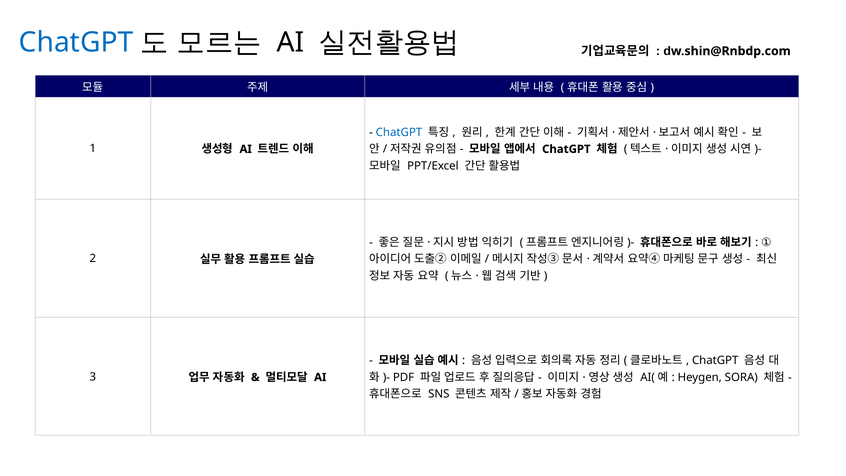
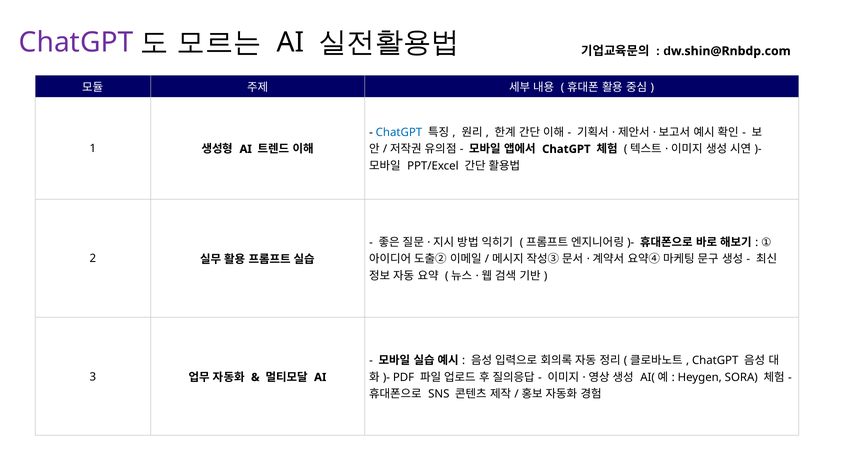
ChatGPT colour: blue -> purple (76, 42)
